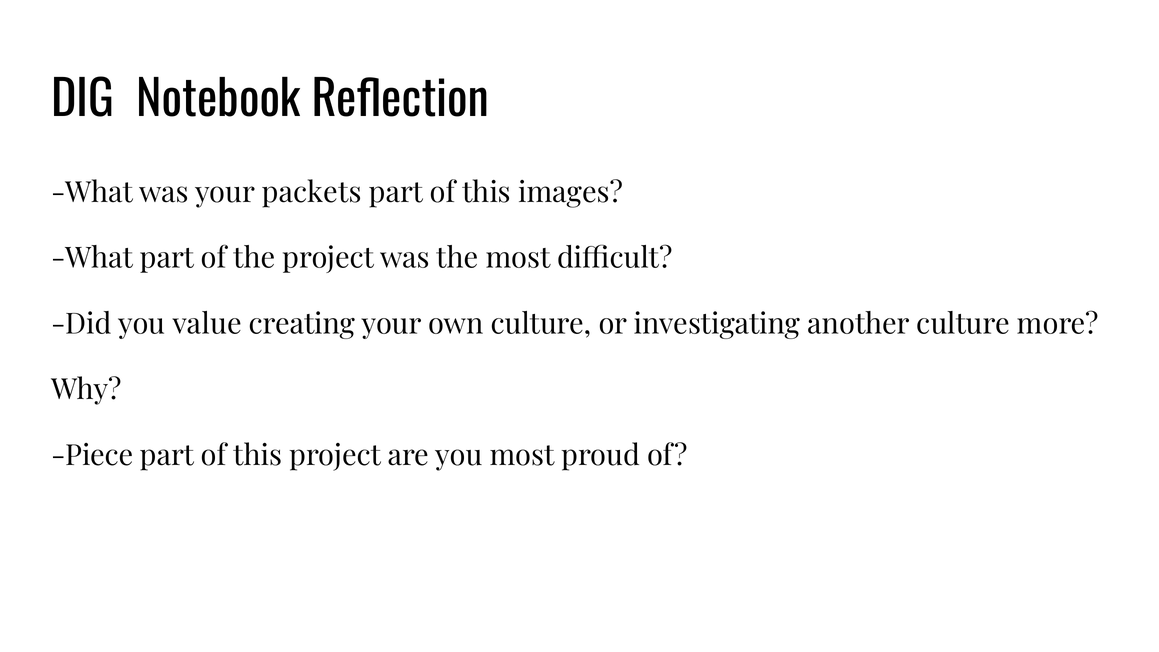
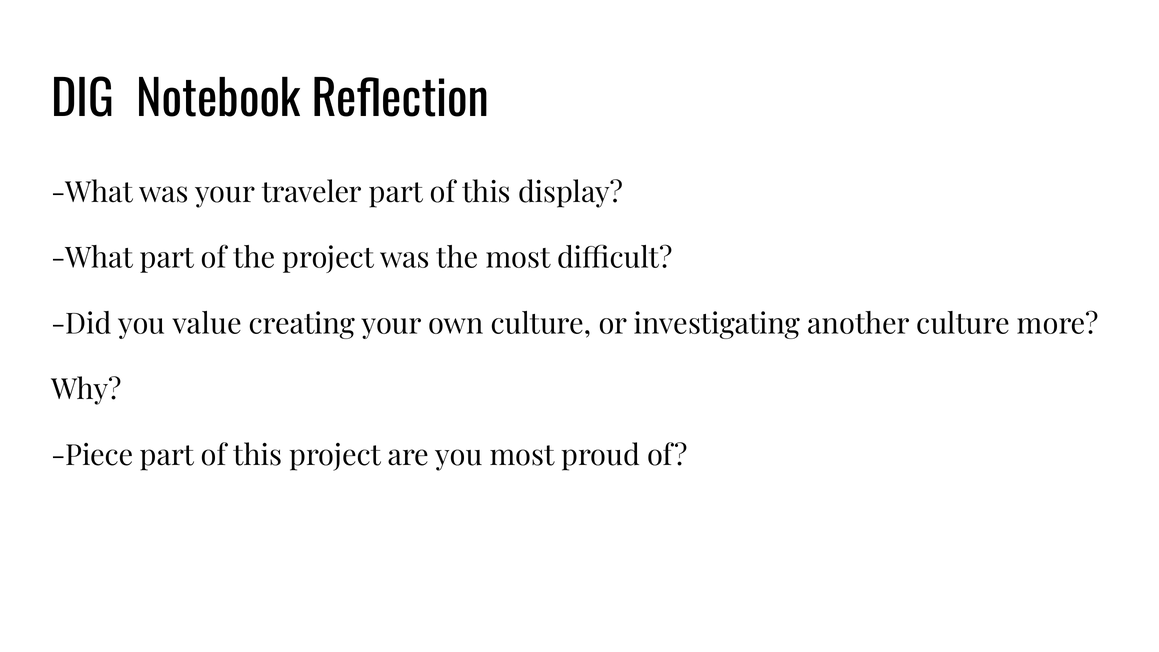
packets: packets -> traveler (312, 193)
images: images -> display (571, 193)
